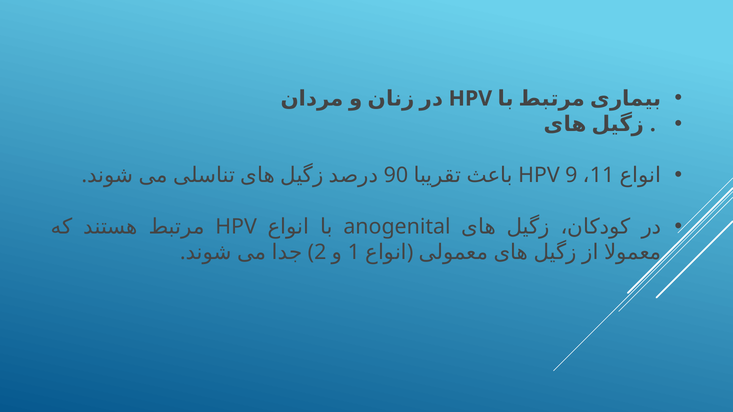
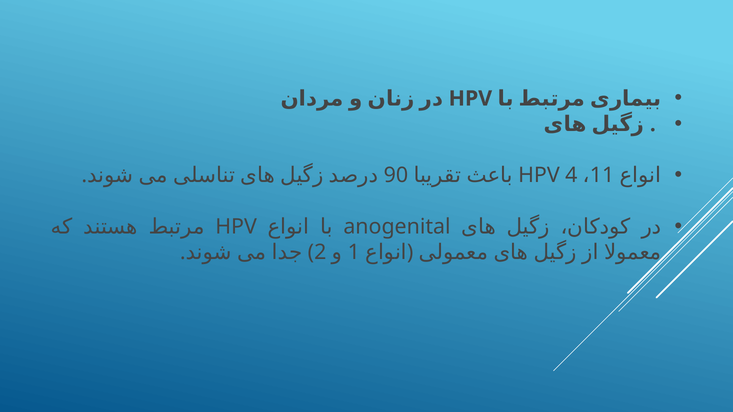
9: 9 -> 4 (571, 176)
